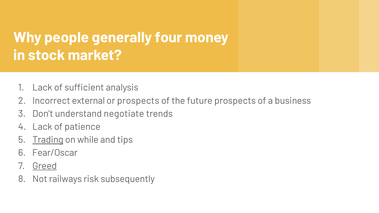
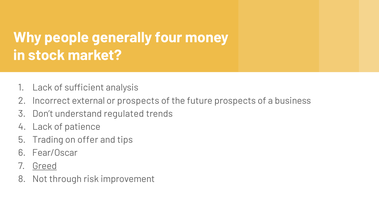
negotiate: negotiate -> regulated (124, 114)
Trading underline: present -> none (48, 140)
while: while -> offer (88, 140)
railways: railways -> through (65, 179)
subsequently: subsequently -> improvement (128, 179)
